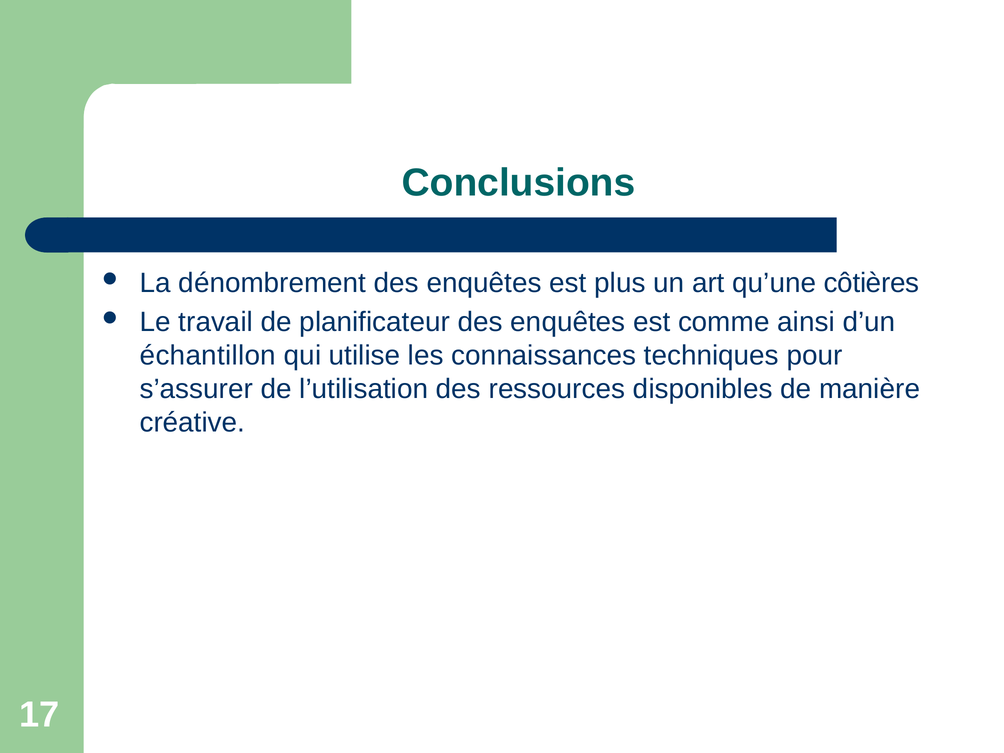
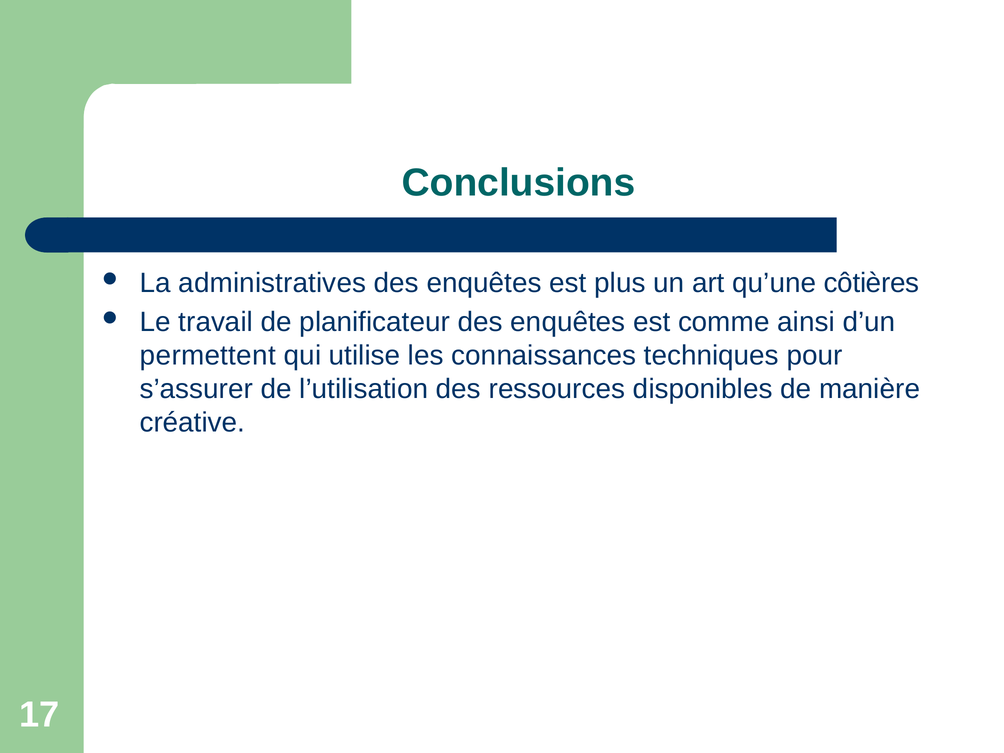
dénombrement: dénombrement -> administratives (272, 283)
échantillon: échantillon -> permettent (208, 356)
